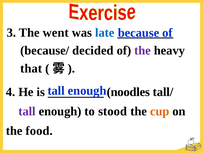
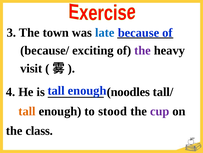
went: went -> town (56, 32)
decided: decided -> exciting (93, 50)
that: that -> visit (31, 68)
tall colour: purple -> orange (27, 111)
cup colour: orange -> purple (160, 111)
food: food -> class (39, 130)
